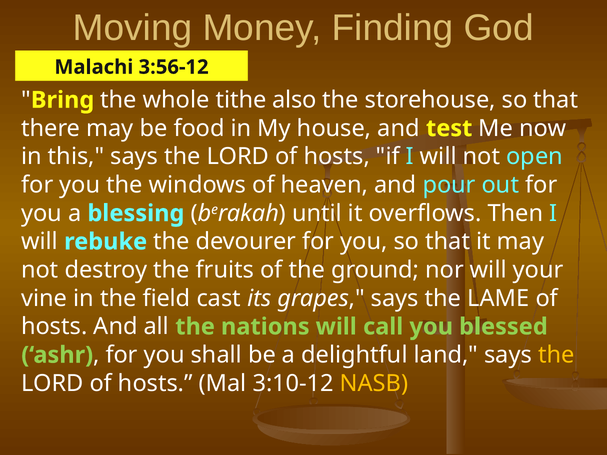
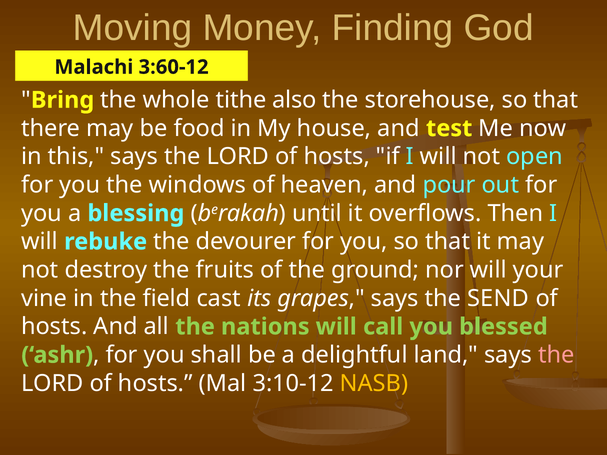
3:56-12: 3:56-12 -> 3:60-12 (174, 67)
LAME: LAME -> SEND (498, 299)
the colour: yellow -> pink (556, 355)
